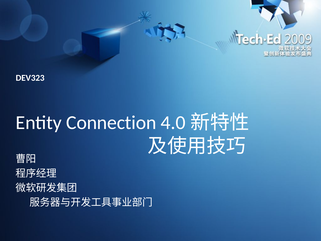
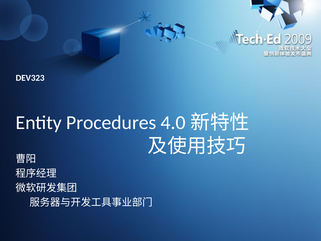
Connection: Connection -> Procedures (111, 123)
